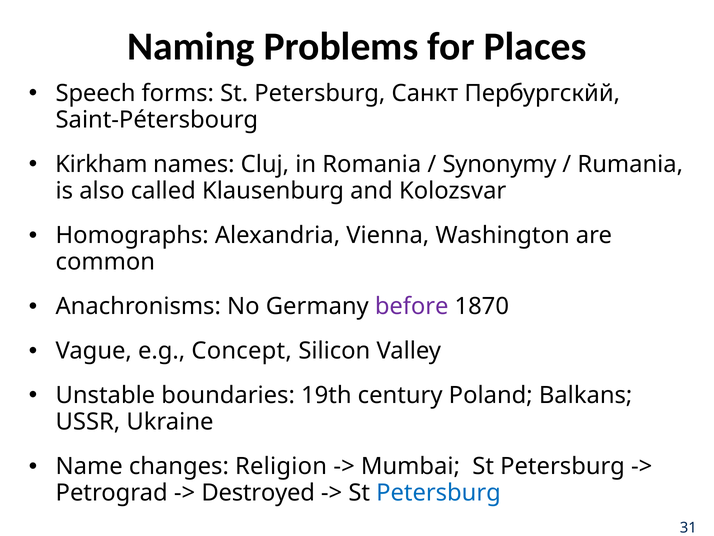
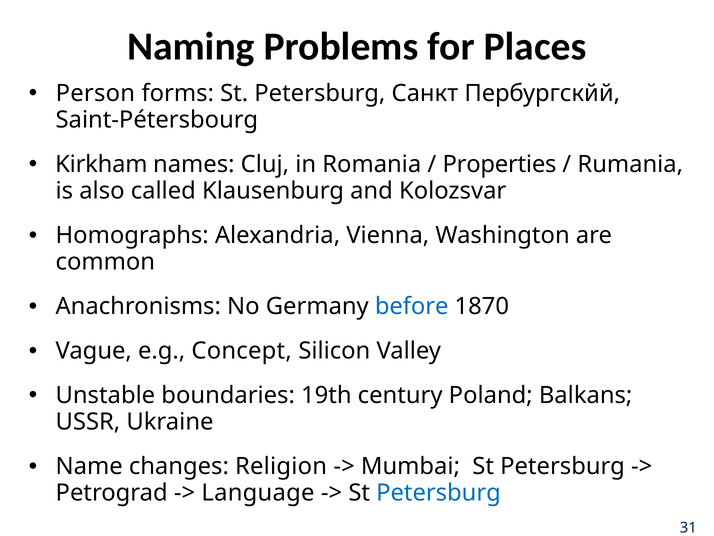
Speech: Speech -> Person (95, 93)
Synonymy: Synonymy -> Properties (499, 164)
before colour: purple -> blue (412, 306)
Destroyed: Destroyed -> Language (258, 493)
